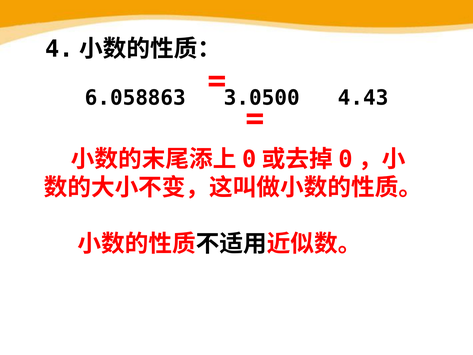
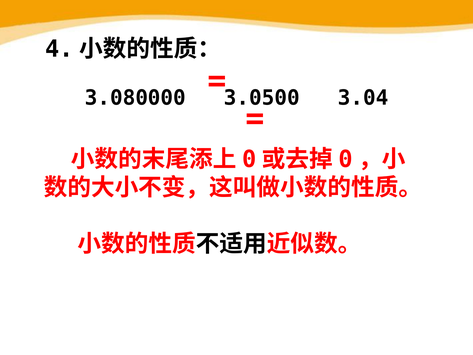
6.058863: 6.058863 -> 3.080000 (135, 98)
4.43: 4.43 -> 3.04 (363, 98)
